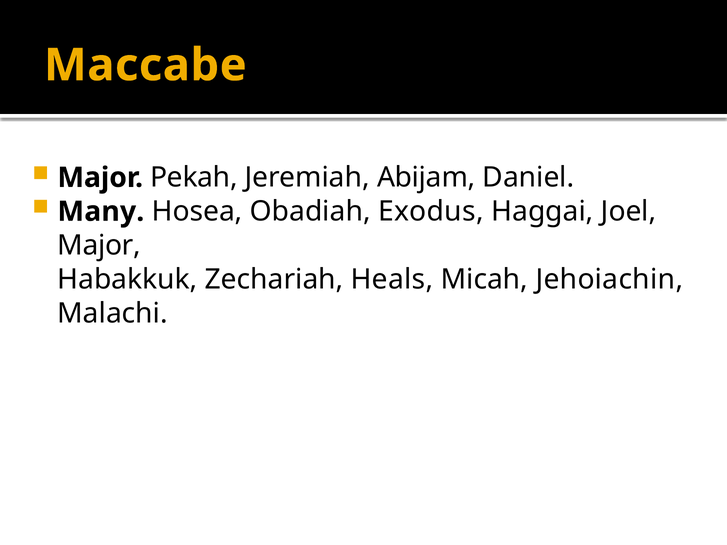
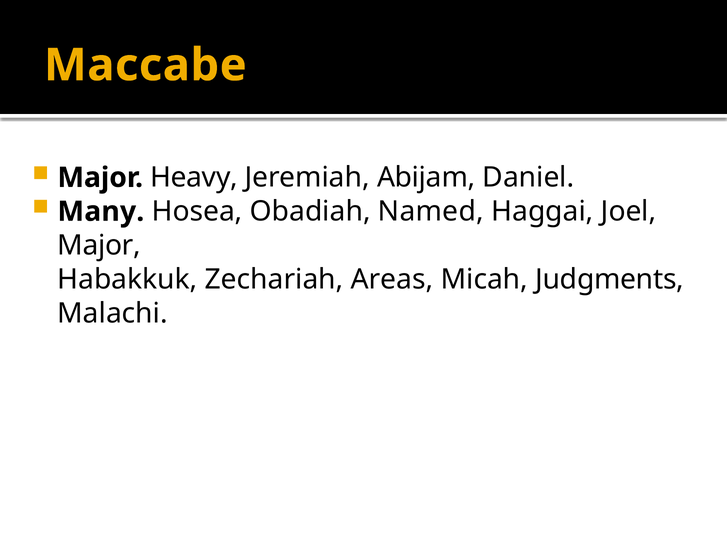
Pekah: Pekah -> Heavy (194, 178)
Exodus: Exodus -> Named (431, 212)
Heals: Heals -> Areas (392, 280)
Jehoiachin: Jehoiachin -> Judgments (610, 280)
